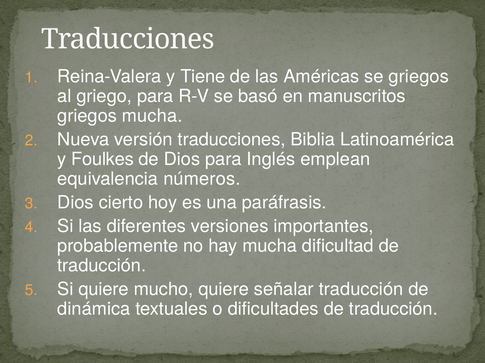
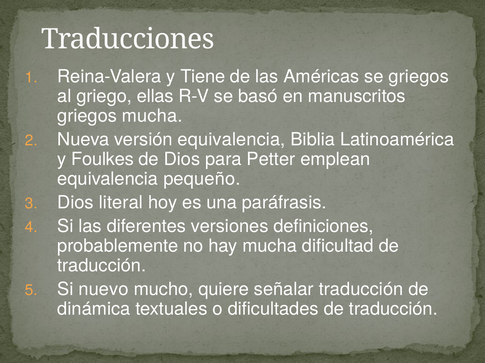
griego para: para -> ellas (155, 96)
versión traducciones: traducciones -> equivalencia (232, 140)
Inglés: Inglés -> Petter (271, 160)
números: números -> pequeño (202, 179)
cierto: cierto -> literal (121, 203)
importantes: importantes -> definiciones (324, 227)
Si quiere: quiere -> nuevo (104, 290)
